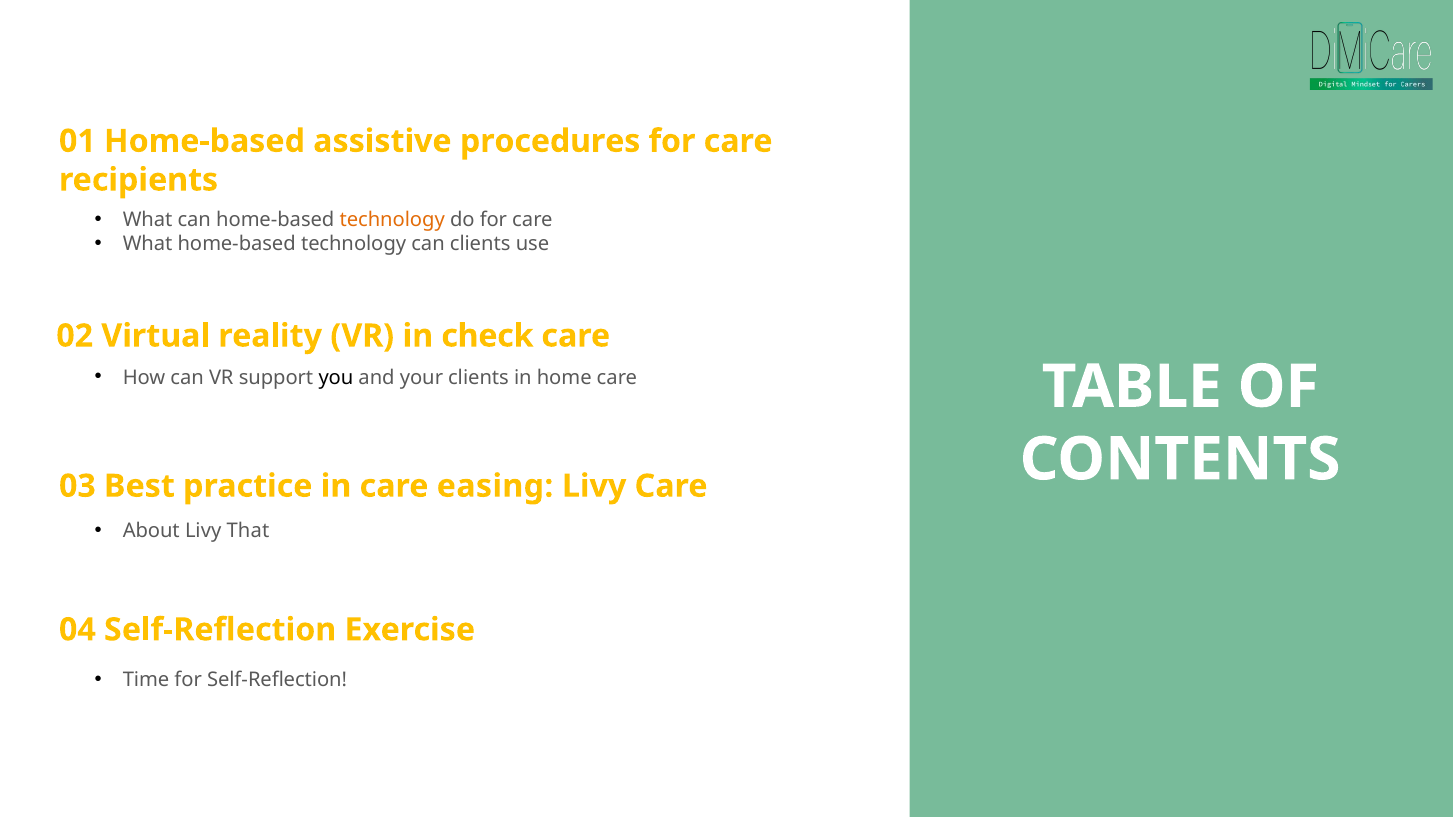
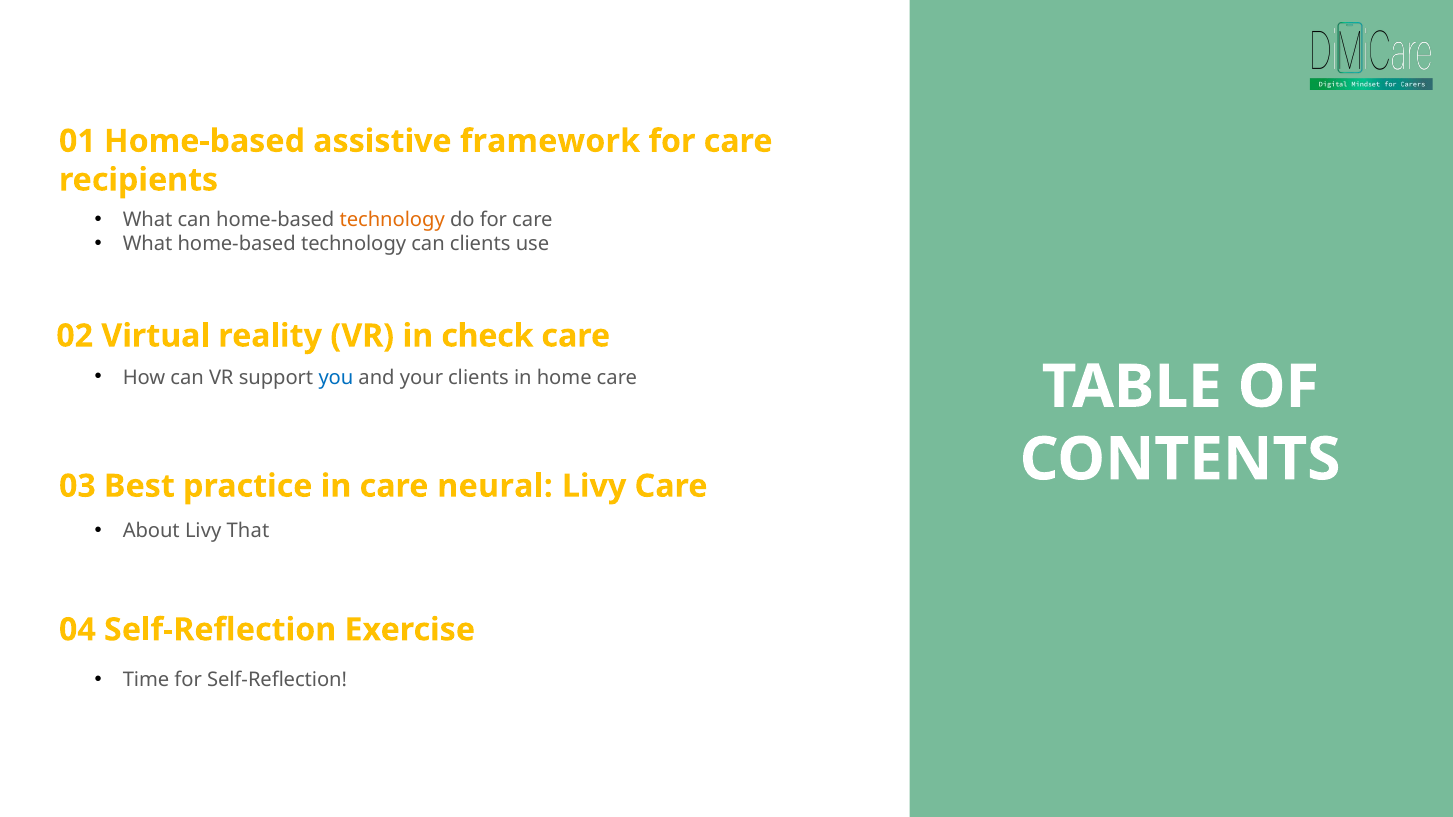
procedures: procedures -> framework (550, 141)
you colour: black -> blue (336, 378)
easing: easing -> neural (495, 486)
